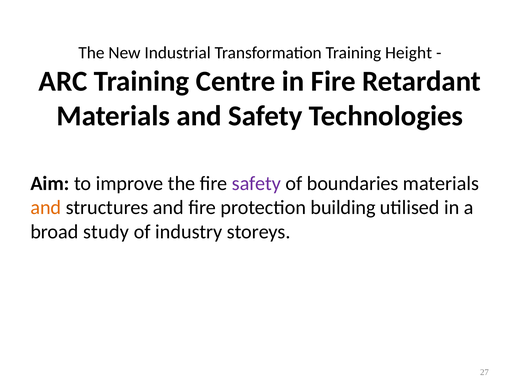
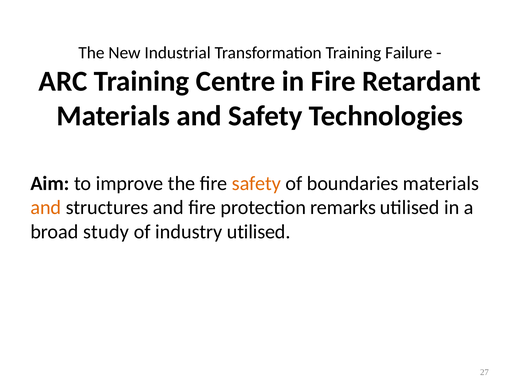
Height: Height -> Failure (409, 53)
safety colour: purple -> orange (256, 183)
building: building -> remarks (343, 208)
industry storeys: storeys -> utilised (259, 232)
